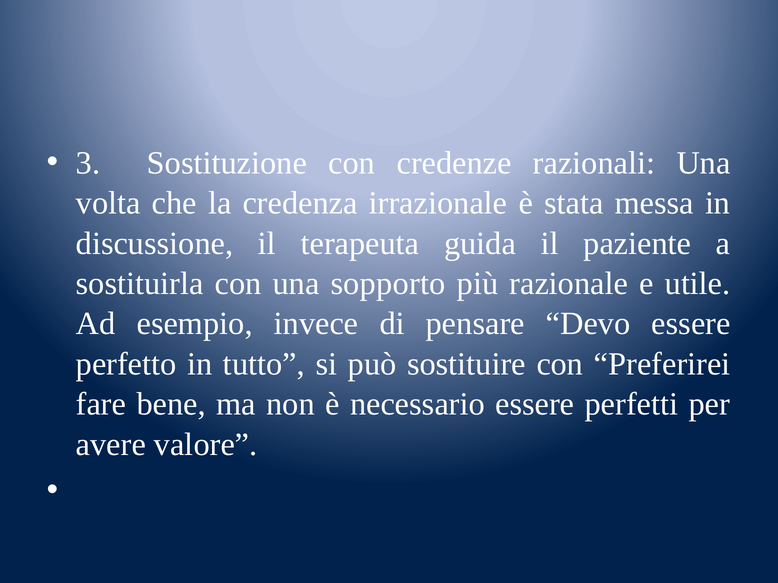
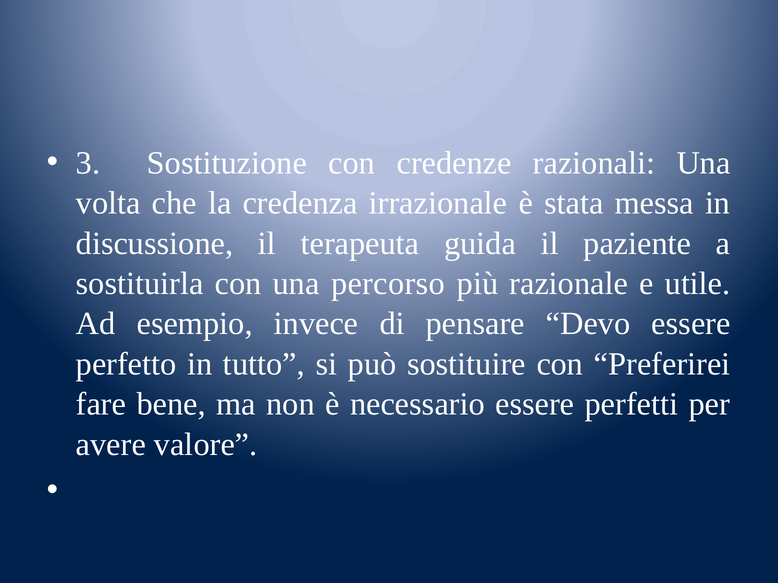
sopporto: sopporto -> percorso (388, 284)
